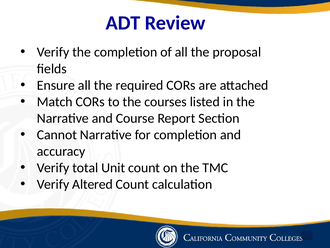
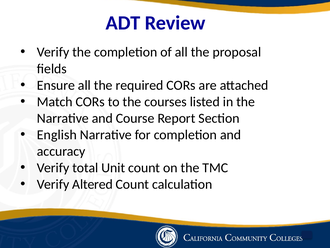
Cannot: Cannot -> English (57, 135)
